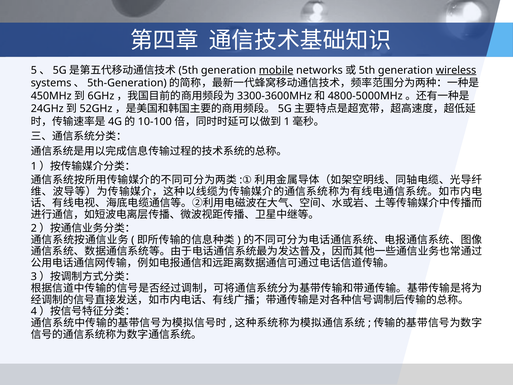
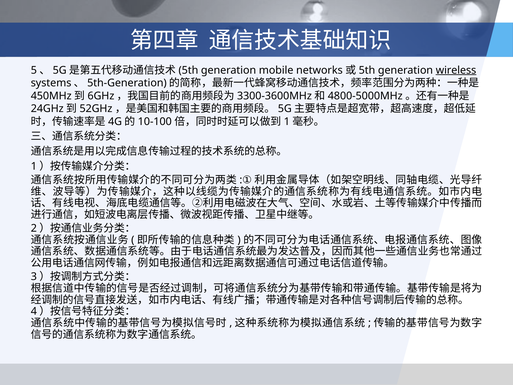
mobile underline: present -> none (276, 70)
